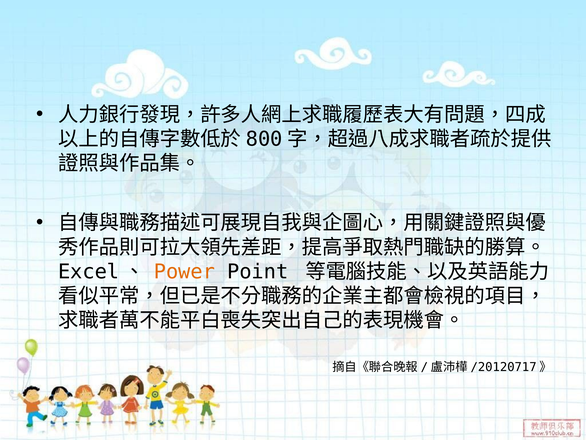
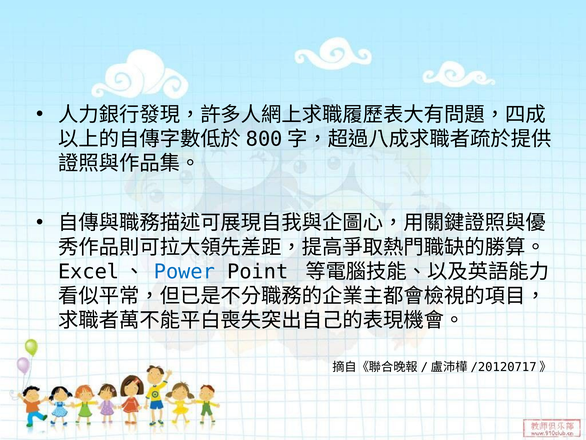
Power colour: orange -> blue (184, 271)
